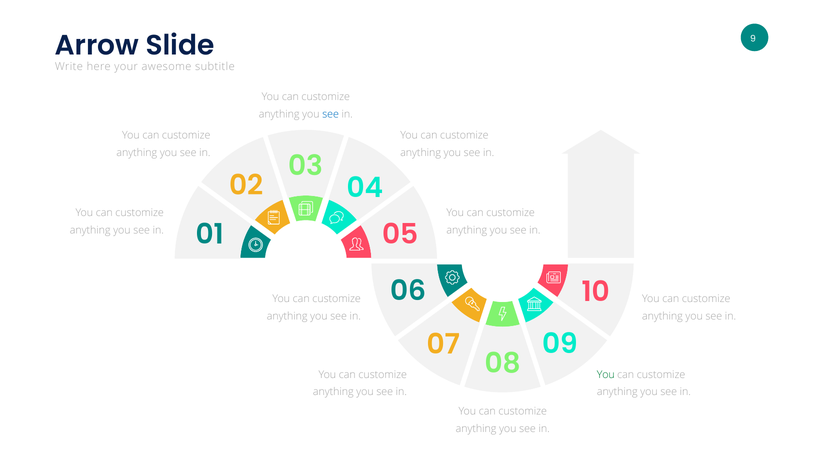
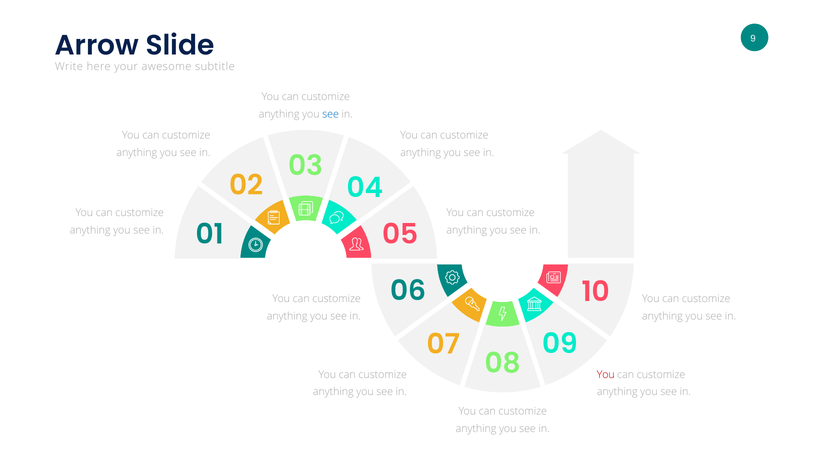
You colour: green -> red (606, 374)
